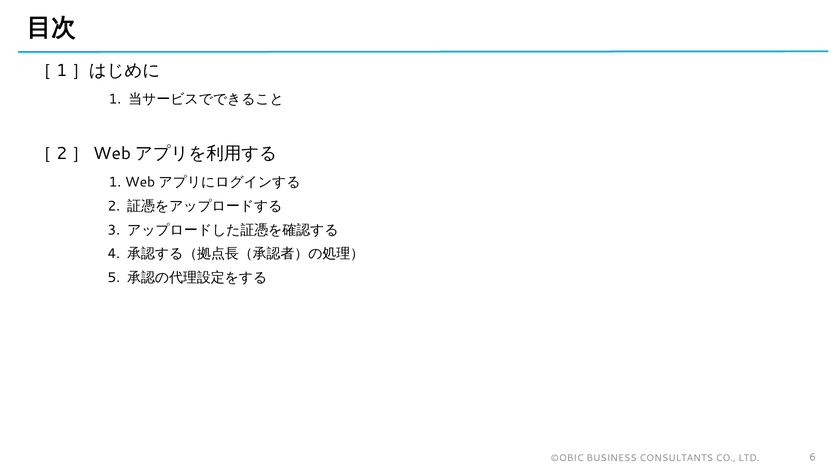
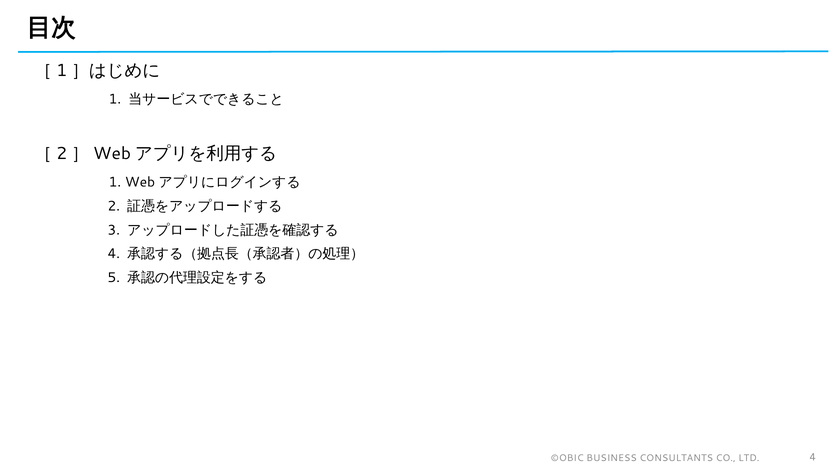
LTD 6: 6 -> 4 (813, 457)
